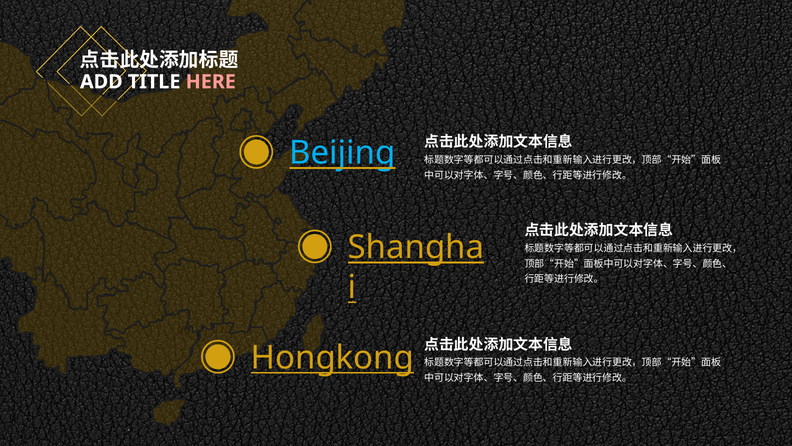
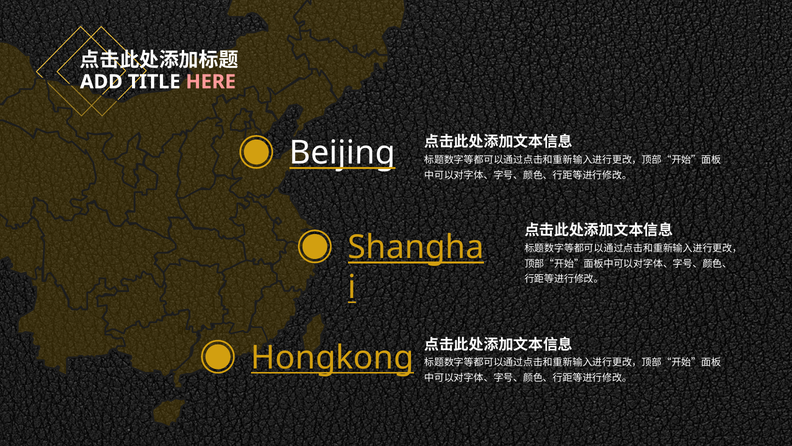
Beijing colour: light blue -> white (342, 153)
